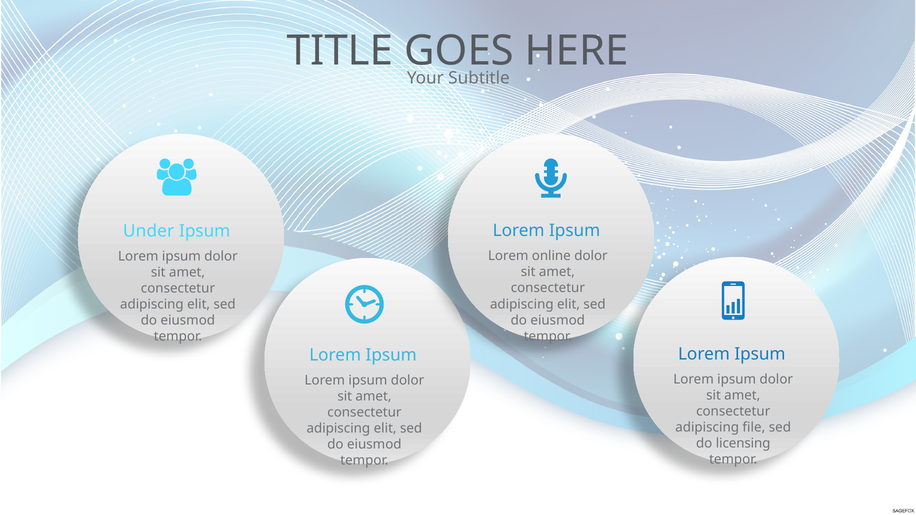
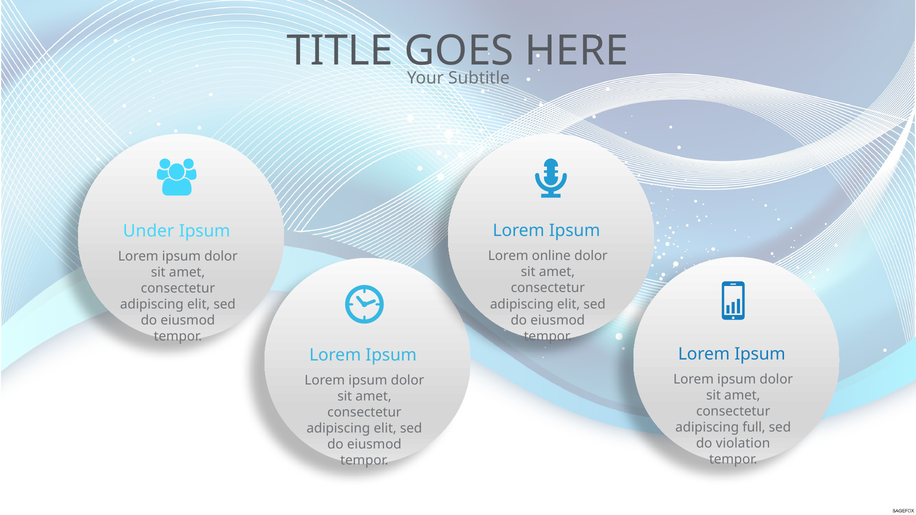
file: file -> full (754, 428)
licensing: licensing -> violation (743, 444)
